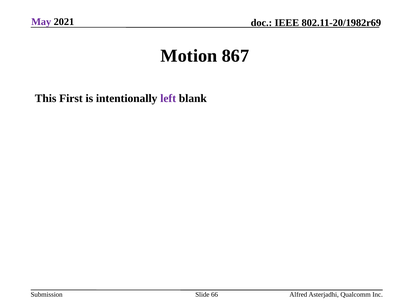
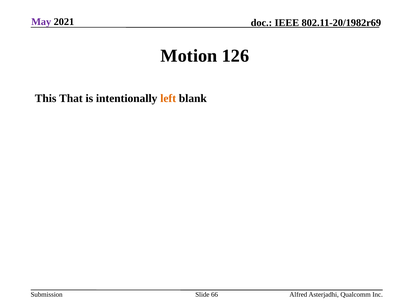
867: 867 -> 126 (236, 56)
First: First -> That (71, 99)
left colour: purple -> orange (168, 99)
